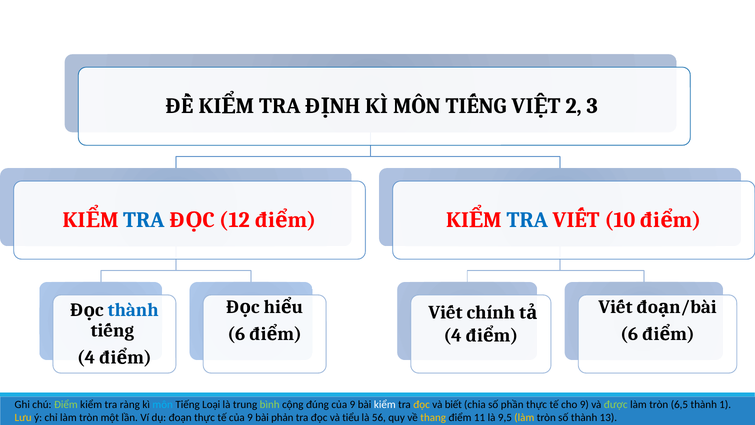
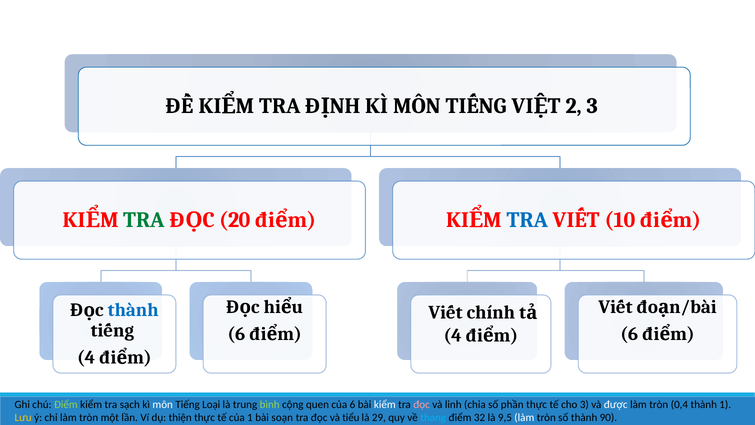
TRA colour: blue -> green (144, 220)
12: 12 -> 20 (235, 220)
ràng: ràng -> sạch (130, 404)
môn colour: light blue -> white (163, 404)
đúng: đúng -> quen (317, 404)
9: 9 -> 6 (352, 404)
đọc colour: yellow -> pink (422, 404)
biết: biết -> linh (453, 404)
cho 9: 9 -> 3 (584, 404)
được colour: light green -> white (616, 404)
6,5: 6,5 -> 0,4 (679, 404)
đoạn: đoạn -> thiện (180, 417)
tế của 9: 9 -> 1 (250, 417)
phản: phản -> soạn (282, 417)
56: 56 -> 29 (379, 417)
thang colour: yellow -> light blue (433, 417)
11: 11 -> 32 (480, 417)
làm colour: yellow -> white (524, 417)
13: 13 -> 90 (608, 417)
